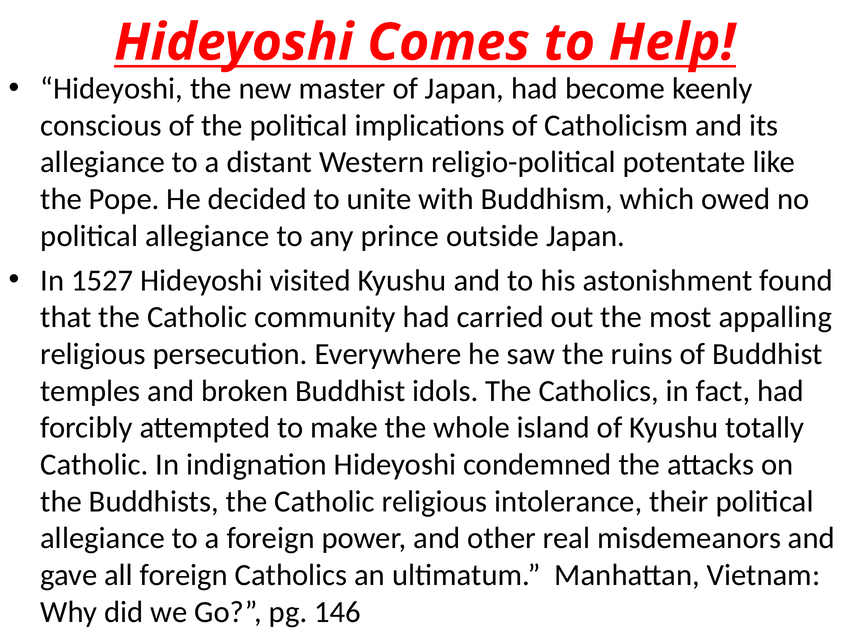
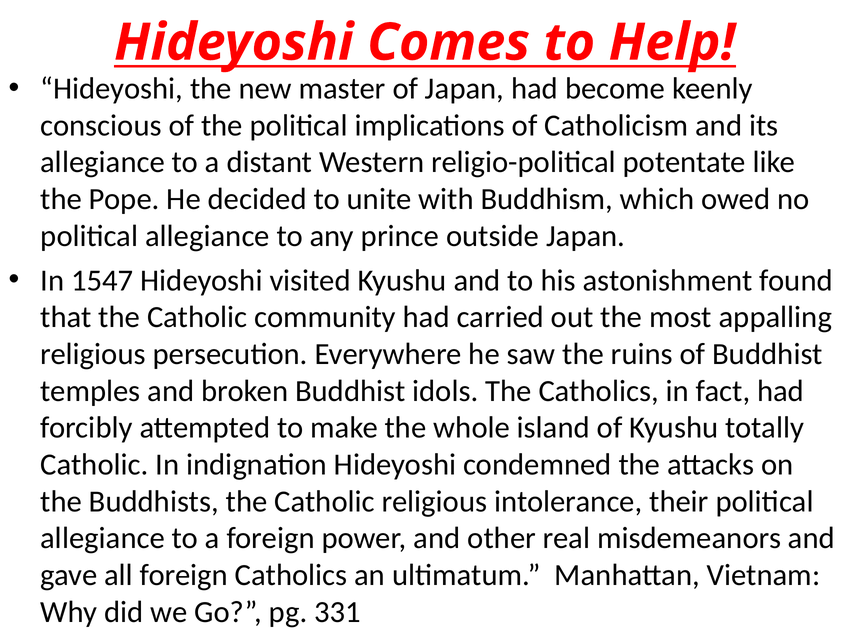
1527: 1527 -> 1547 (102, 280)
146: 146 -> 331 (338, 611)
